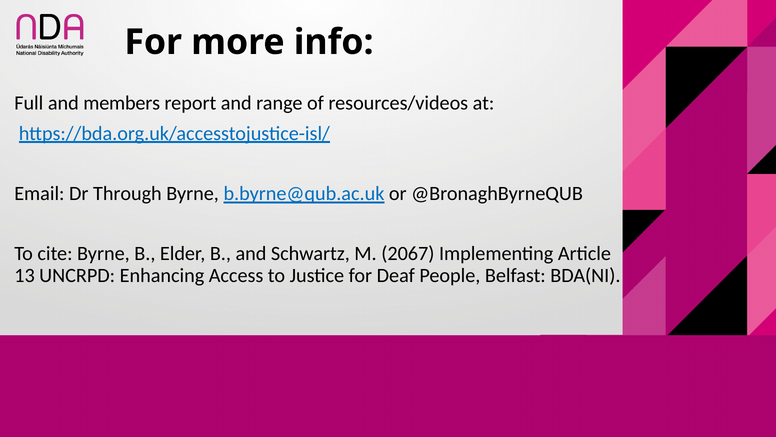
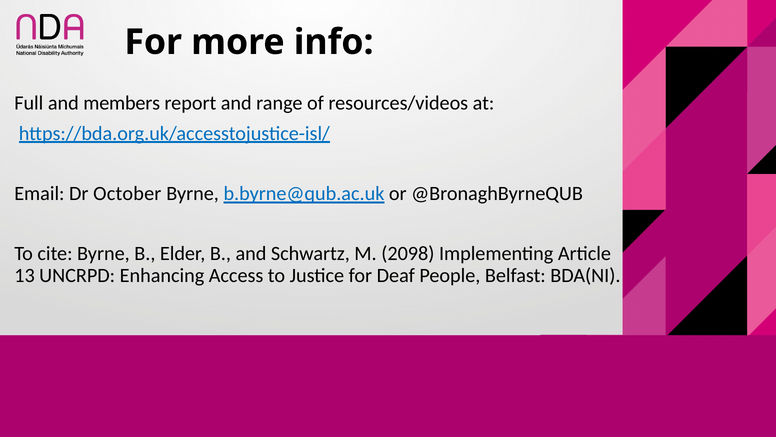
Through: Through -> October (127, 193)
2067: 2067 -> 2098 (408, 253)
